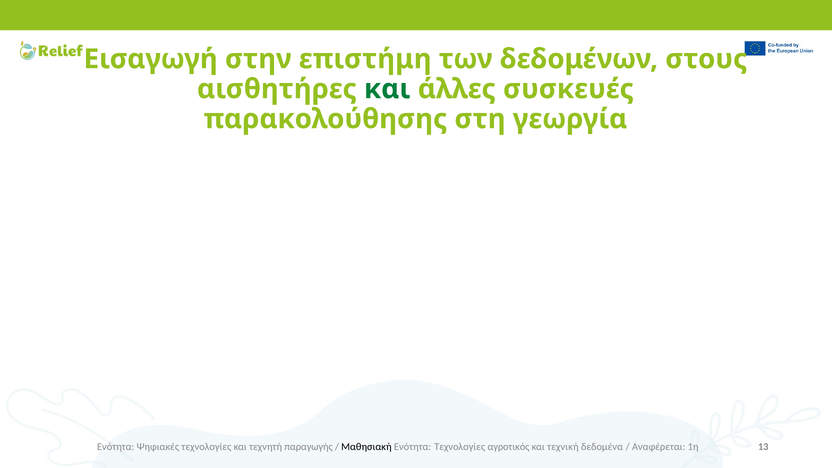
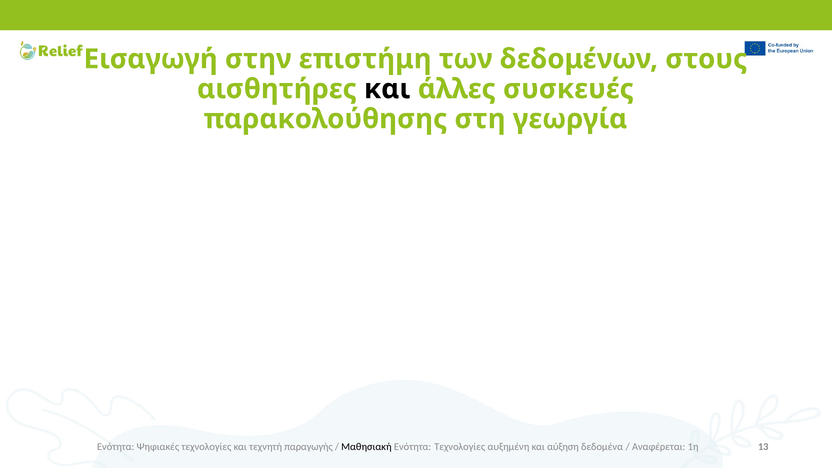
και colour: green -> black (387, 89)
αγροτικός: αγροτικός -> αυξημένη (508, 447)
τεχνική: τεχνική -> αύξηση (563, 447)
